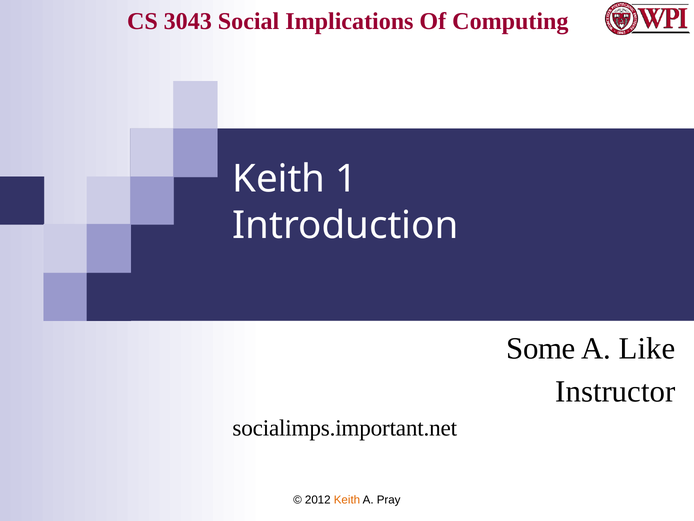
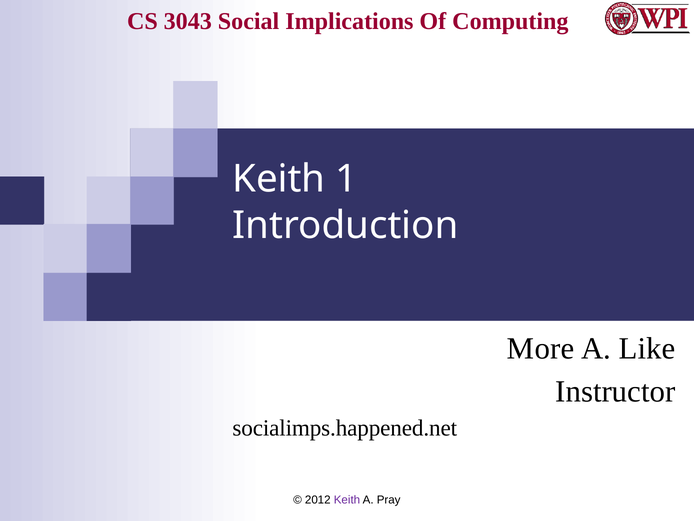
Some: Some -> More (541, 348)
socialimps.important.net: socialimps.important.net -> socialimps.happened.net (345, 428)
Keith colour: orange -> purple (347, 499)
